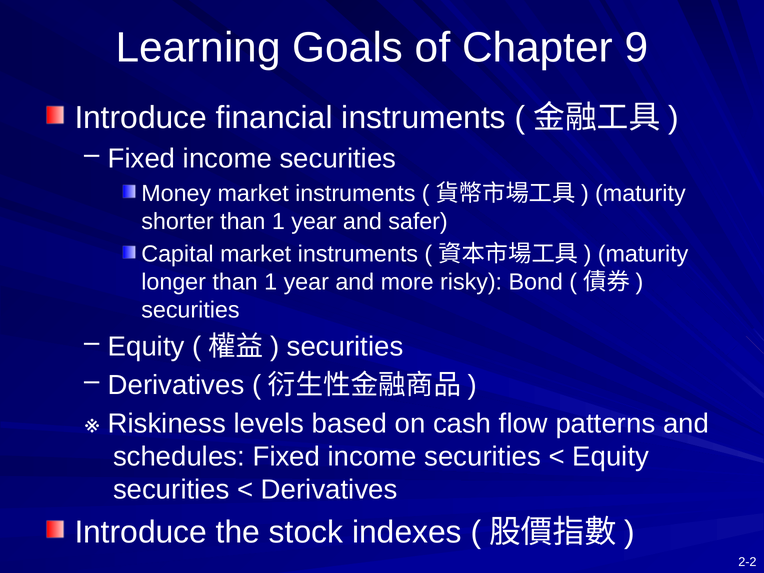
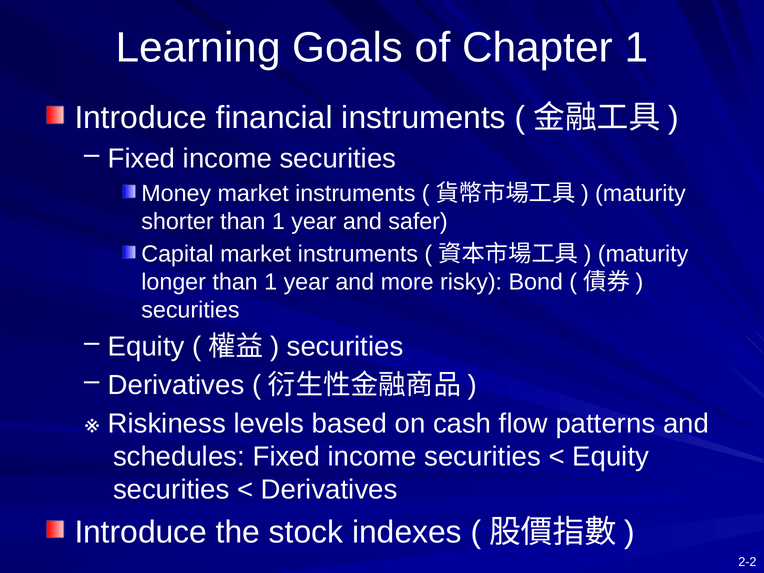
Chapter 9: 9 -> 1 (636, 48)
